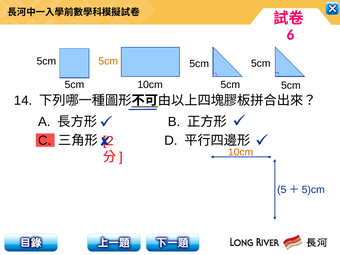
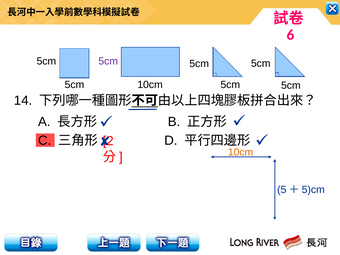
5cm colour: orange -> purple (108, 61)
